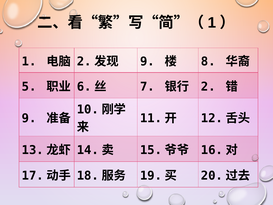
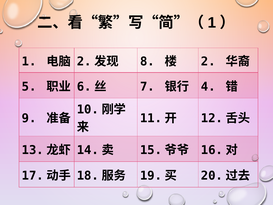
9: 9 -> 8 (147, 61)
8: 8 -> 2 (208, 61)
2: 2 -> 4 (208, 86)
